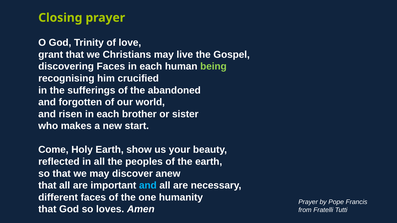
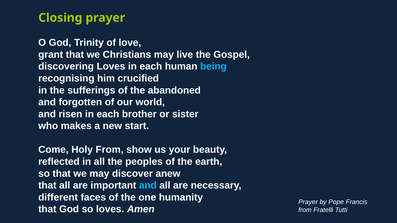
discovering Faces: Faces -> Loves (111, 67)
being colour: light green -> light blue (213, 67)
Holy Earth: Earth -> From (110, 150)
